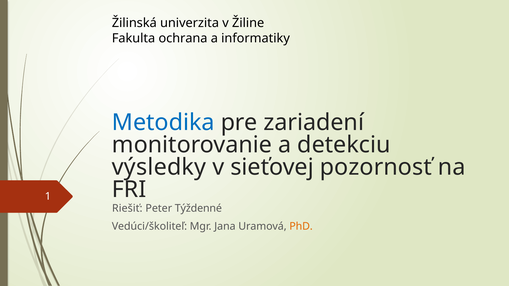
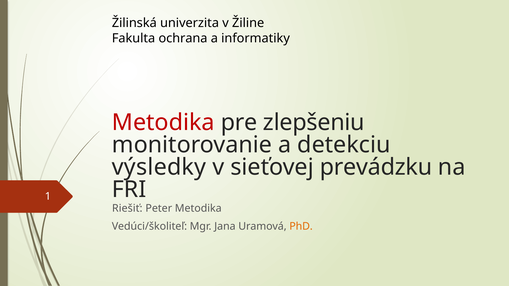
Metodika colour: blue -> red (163, 123)
zariadení: zariadení -> zlepšeniu (314, 123)
pozornosť: pozornosť -> prevádzku (376, 167)
Peter Týždenné: Týždenné -> Metodika (198, 208)
